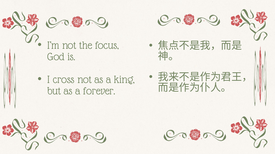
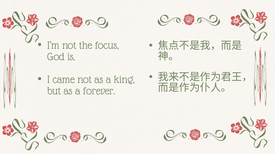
cross: cross -> came (64, 80)
